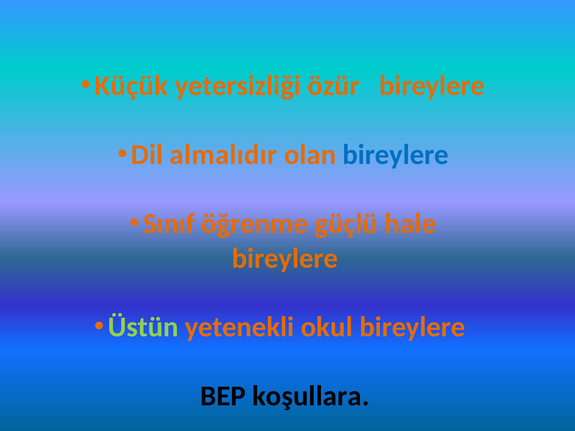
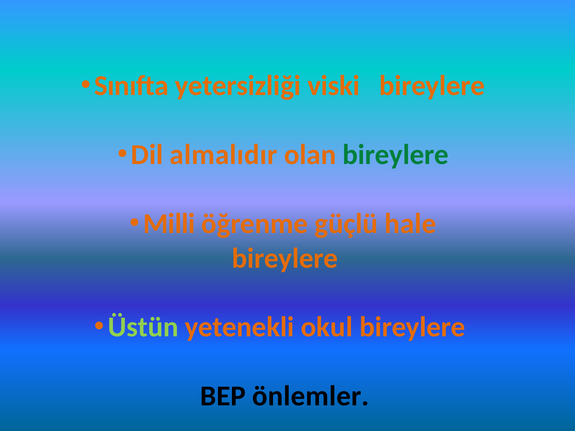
Küçük: Küçük -> Sınıfta (132, 86)
özür: özür -> viski (334, 86)
bireylere colour: blue -> green (396, 155)
Sınıf: Sınıf -> Milli (169, 224)
koşullara: koşullara -> önlemler (311, 396)
